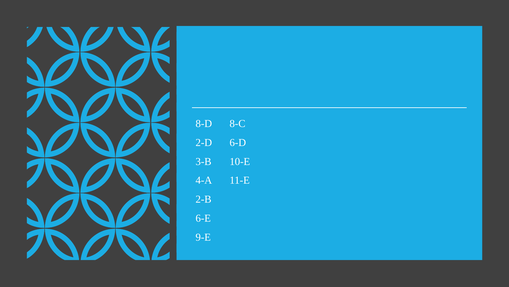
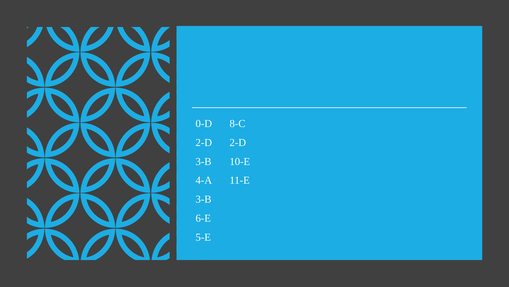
8-D: 8-D -> 0-D (204, 123)
2-D 6-D: 6-D -> 2-D (238, 142)
2-B: 2-B -> 3-B (204, 199)
9-E: 9-E -> 5-E (203, 237)
